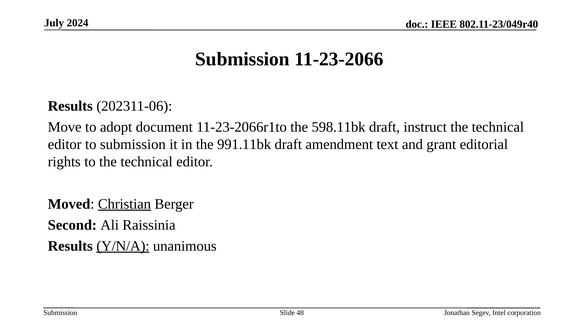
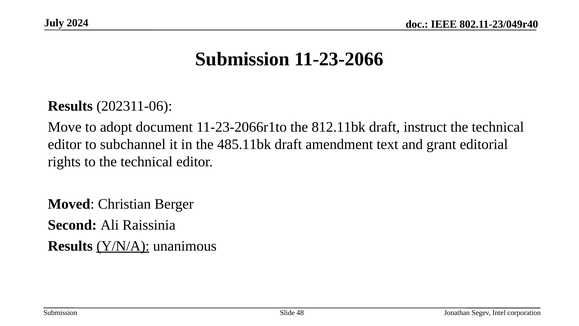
598.11bk: 598.11bk -> 812.11bk (339, 127)
to submission: submission -> subchannel (133, 144)
991.11bk: 991.11bk -> 485.11bk (244, 144)
Christian underline: present -> none (124, 204)
